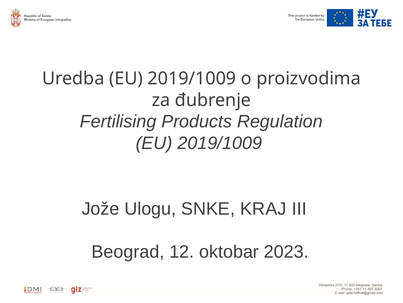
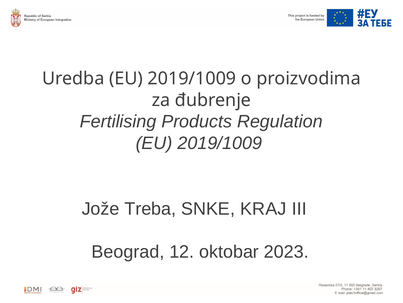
Ulogu: Ulogu -> Treba (150, 208)
